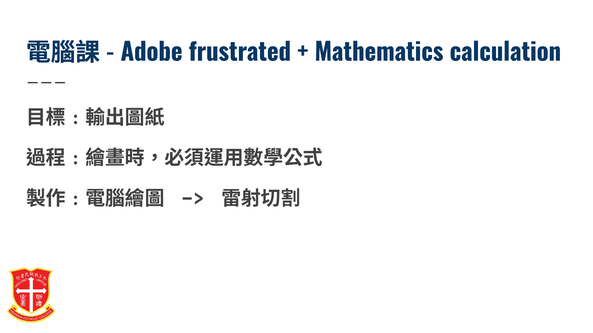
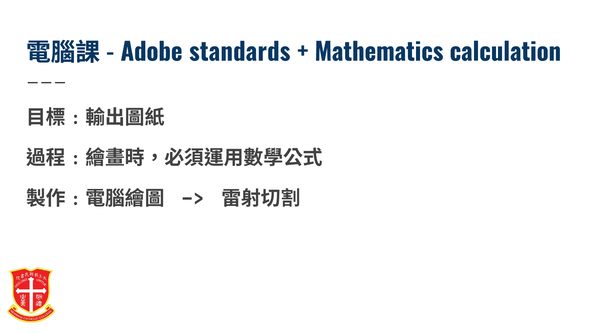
frustrated: frustrated -> standards (240, 53)
